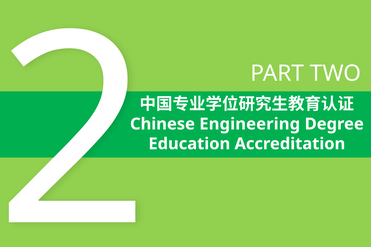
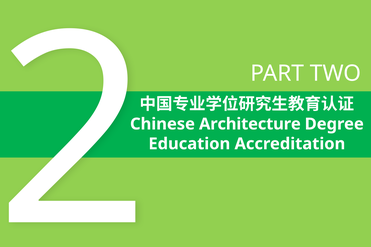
Engineering: Engineering -> Architecture (250, 124)
